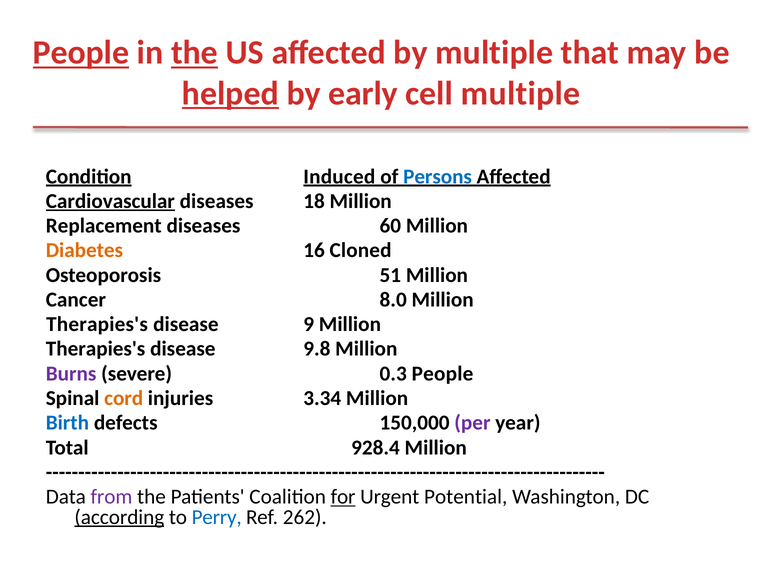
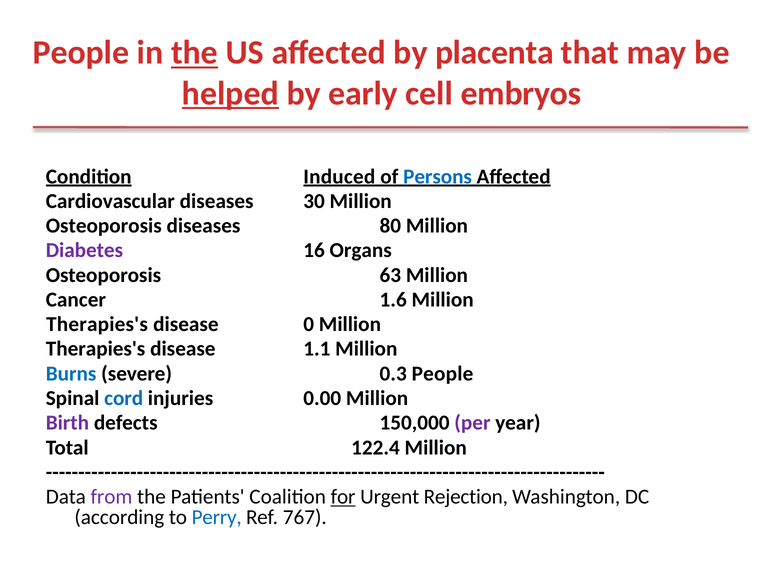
People underline: present -> none (81, 53)
by multiple: multiple -> placenta (494, 53)
cell multiple: multiple -> embryos (521, 93)
Cardiovascular underline: present -> none (110, 201)
18: 18 -> 30 (314, 201)
Replacement: Replacement -> Osteoporosis (104, 226)
60: 60 -> 80 (390, 226)
Diabetes colour: orange -> purple (84, 250)
Cloned: Cloned -> Organs (361, 250)
51: 51 -> 63 (390, 275)
8.0: 8.0 -> 1.6 (393, 299)
9: 9 -> 0 (309, 324)
9.8: 9.8 -> 1.1 (317, 349)
Burns colour: purple -> blue (71, 373)
cord colour: orange -> blue (124, 398)
3.34: 3.34 -> 0.00 (322, 398)
Birth colour: blue -> purple (67, 422)
928.4: 928.4 -> 122.4 (375, 447)
Potential: Potential -> Rejection (466, 496)
according underline: present -> none (119, 516)
262: 262 -> 767 (305, 516)
